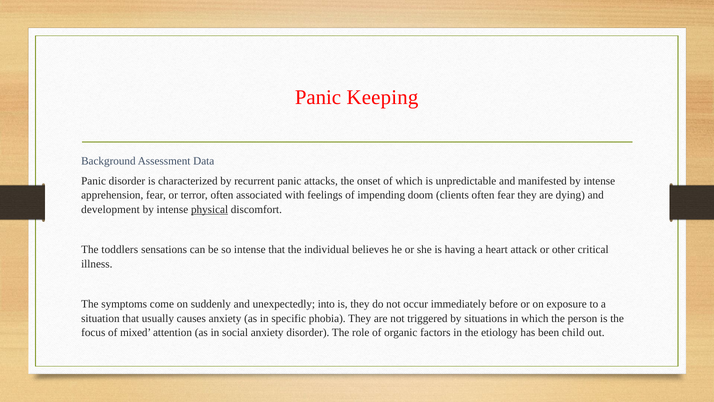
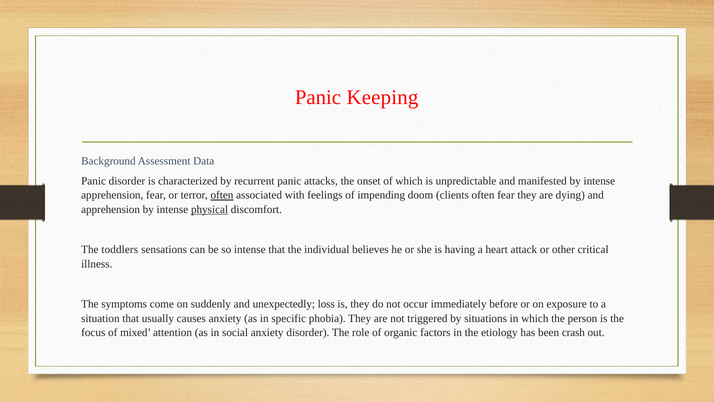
often underline: none -> present (222, 195)
development: development -> apprehension (111, 209)
into: into -> loss (326, 304)
child: child -> crash (573, 332)
